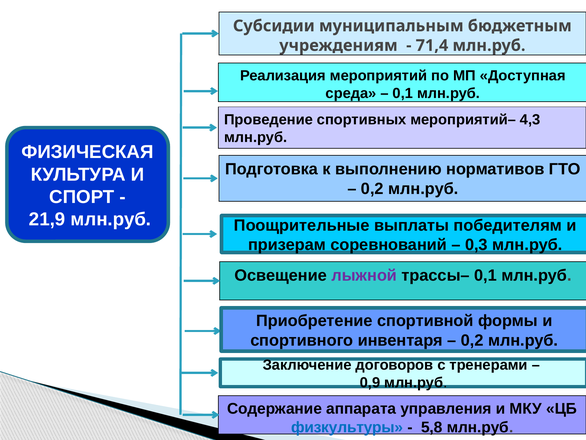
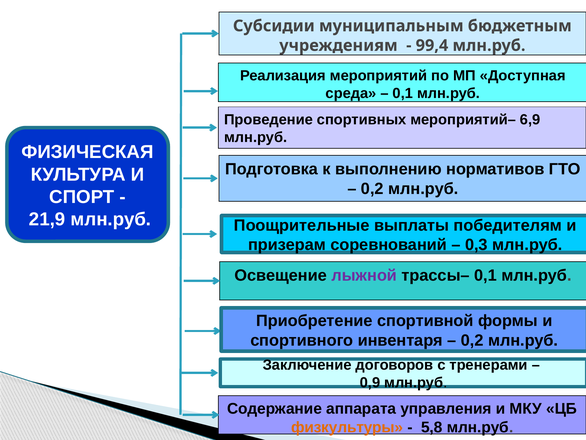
71,4: 71,4 -> 99,4 (432, 45)
4,3: 4,3 -> 6,9 (530, 119)
физкультуры colour: blue -> orange (347, 427)
